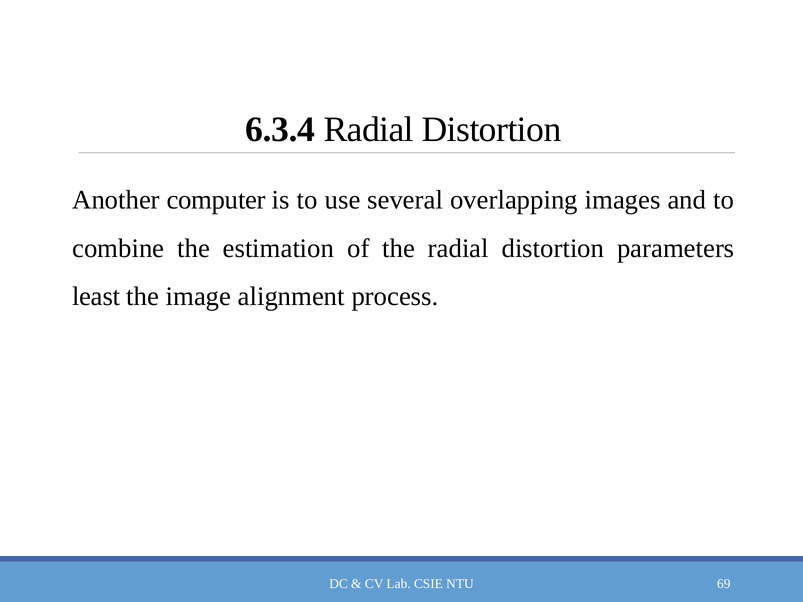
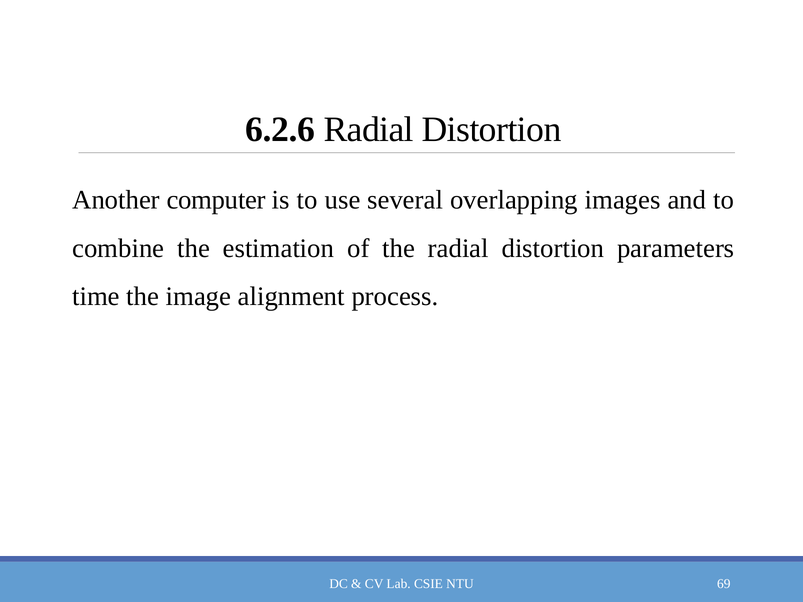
6.3.4: 6.3.4 -> 6.2.6 (280, 129)
least: least -> time (96, 296)
